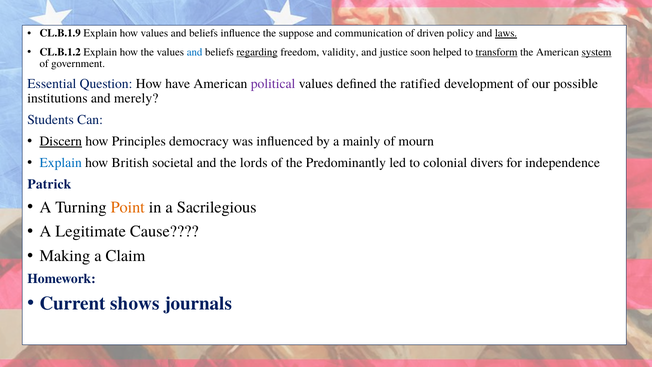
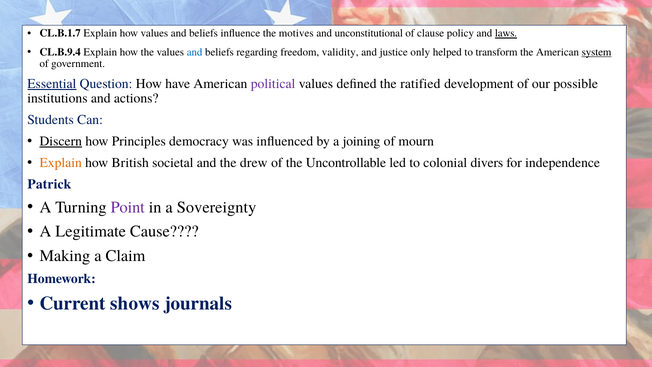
CL.B.1.9: CL.B.1.9 -> CL.B.1.7 (60, 33)
suppose: suppose -> motives (296, 33)
communication: communication -> unconstitutional (369, 33)
driven: driven -> clause (431, 33)
CL.B.1.2: CL.B.1.2 -> CL.B.9.4 (60, 52)
regarding underline: present -> none (257, 52)
soon: soon -> only (420, 52)
transform underline: present -> none (497, 52)
Essential underline: none -> present (52, 84)
merely: merely -> actions (136, 98)
mainly: mainly -> joining (362, 141)
Explain colour: blue -> orange (61, 163)
lords: lords -> drew (254, 163)
Predominantly: Predominantly -> Uncontrollable (346, 163)
Point colour: orange -> purple (128, 207)
Sacrilegious: Sacrilegious -> Sovereignty (217, 207)
